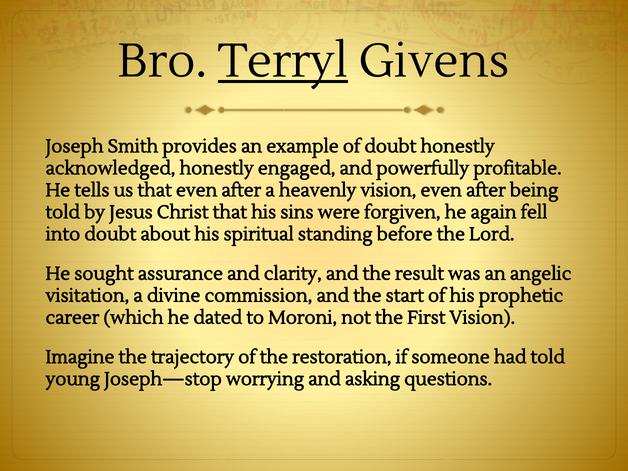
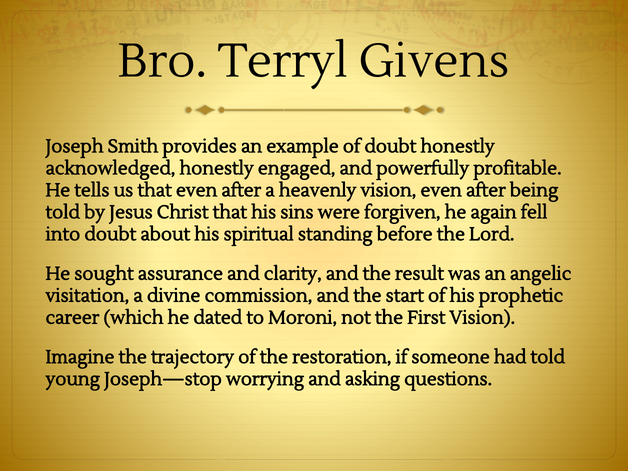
Terryl underline: present -> none (283, 61)
